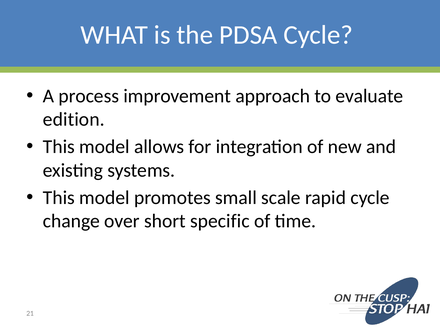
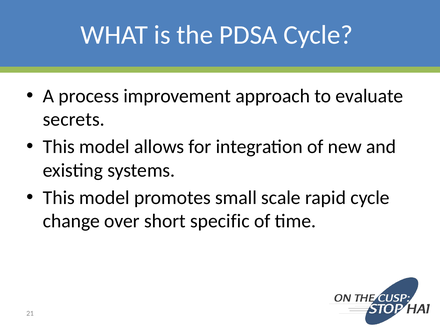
edition: edition -> secrets (74, 119)
